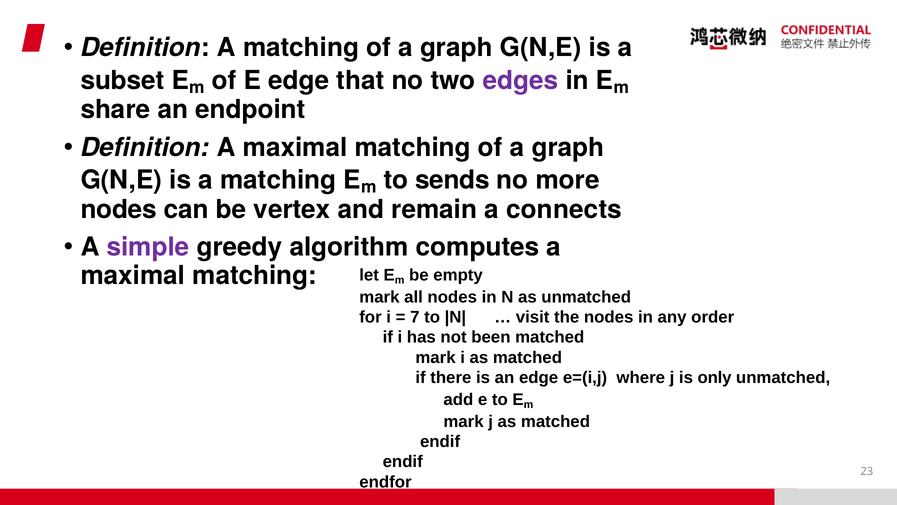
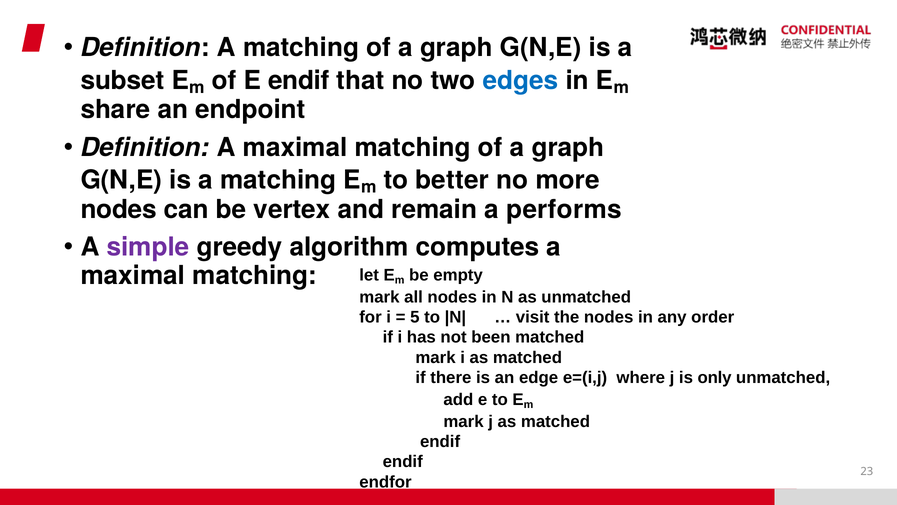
E edge: edge -> endif (299, 80)
edges colour: purple -> blue (520, 80)
sends: sends -> better (452, 180)
connects: connects -> performs (564, 209)
7: 7 -> 5 (415, 317)
